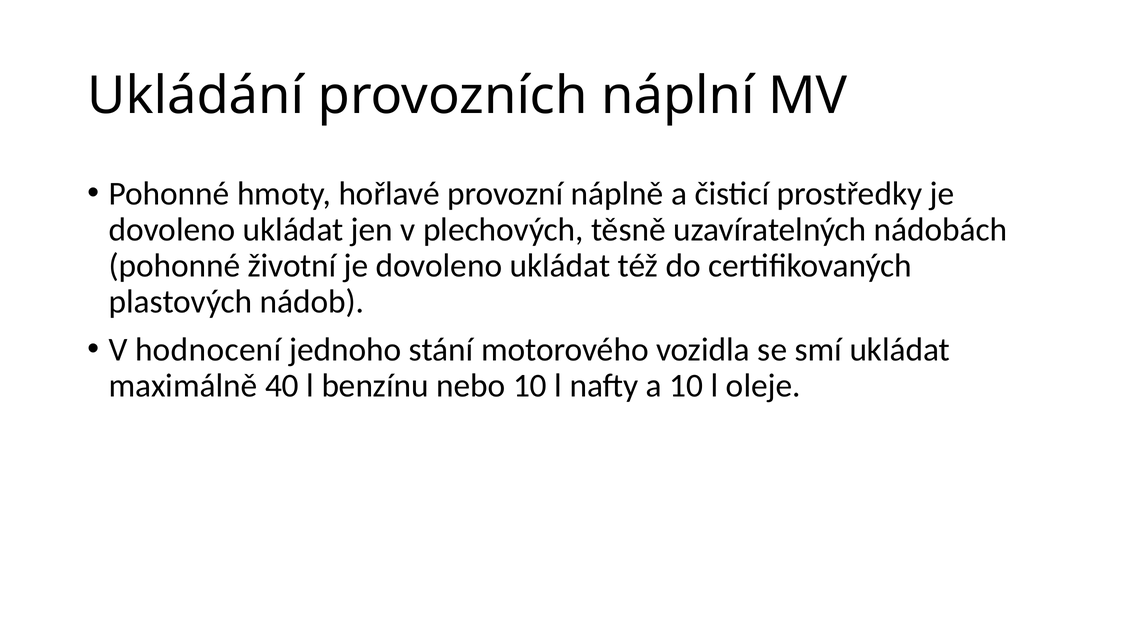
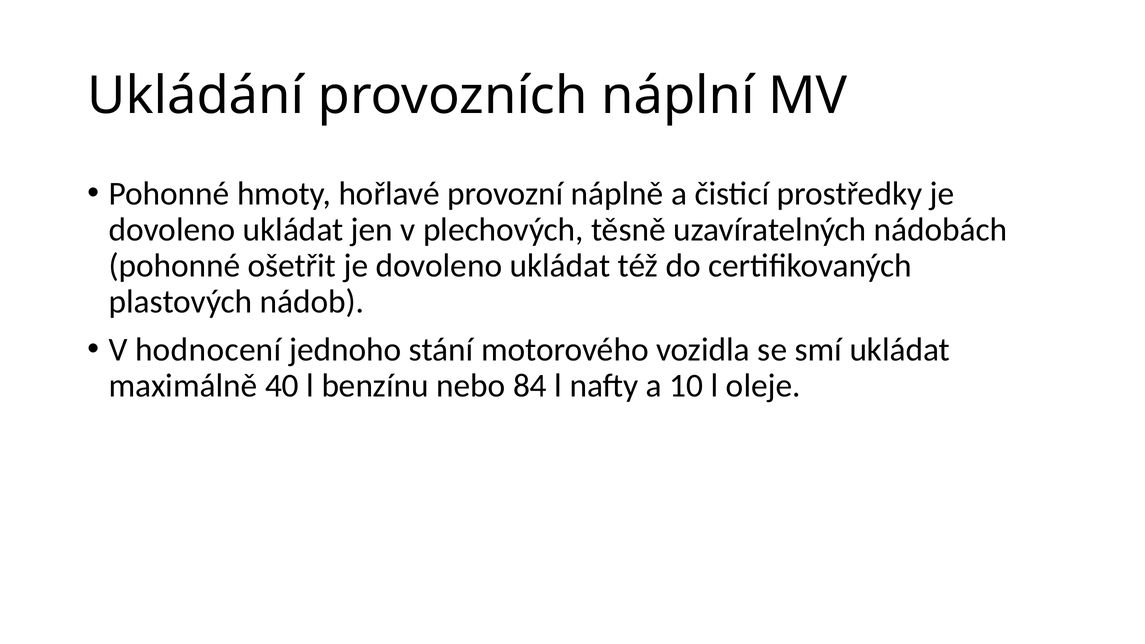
životní: životní -> ošetřit (292, 266)
nebo 10: 10 -> 84 (530, 386)
